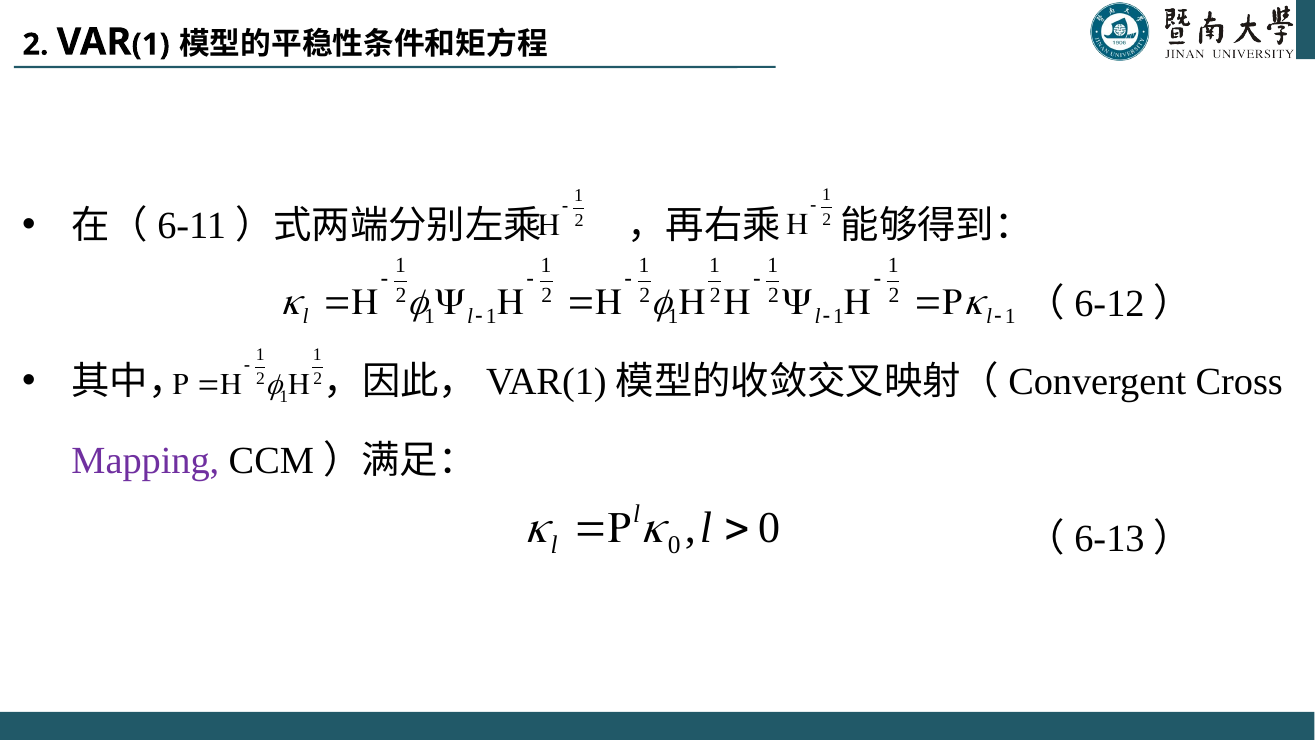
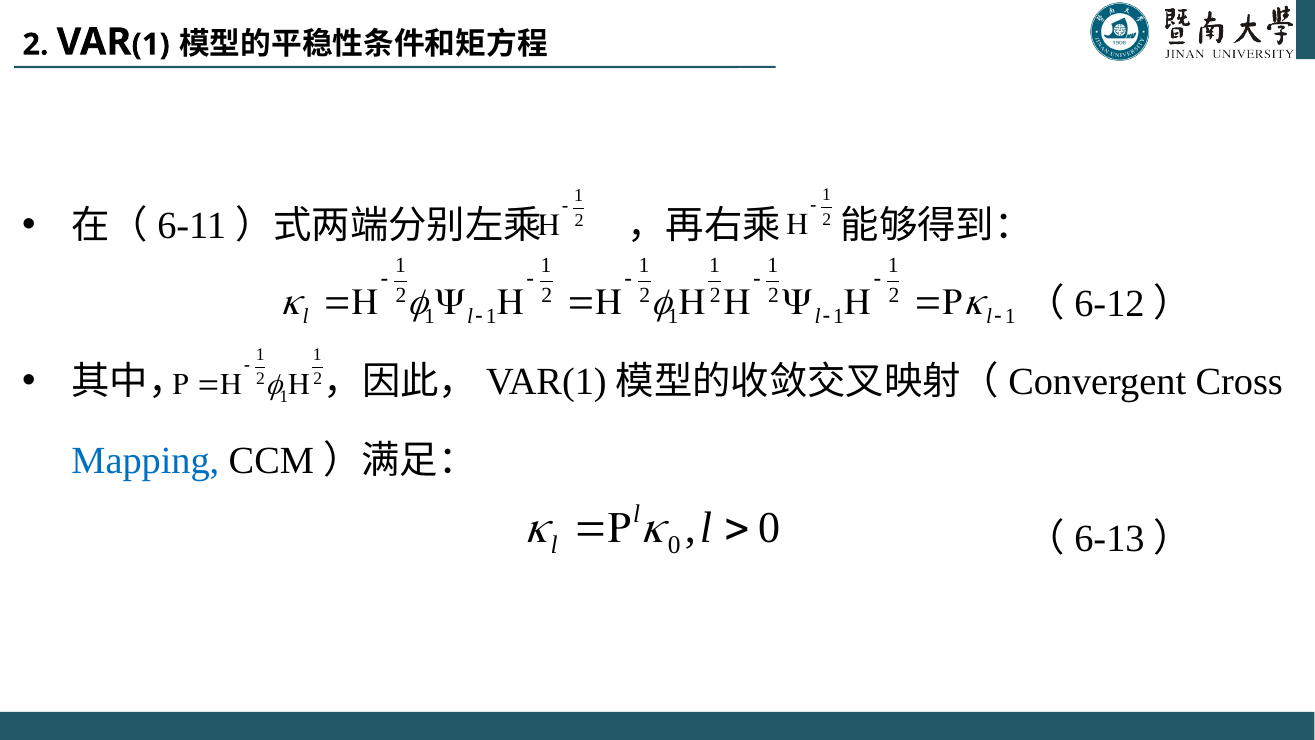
Mapping colour: purple -> blue (145, 461)
